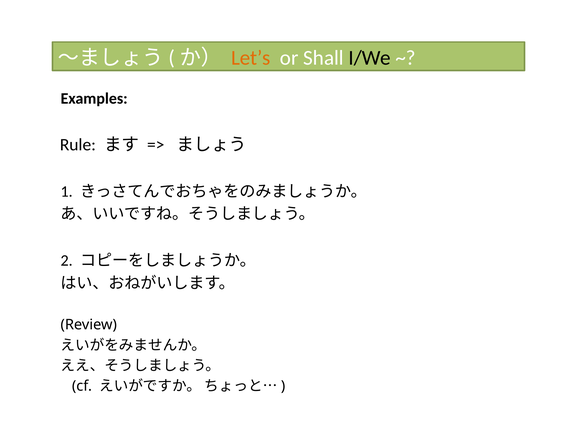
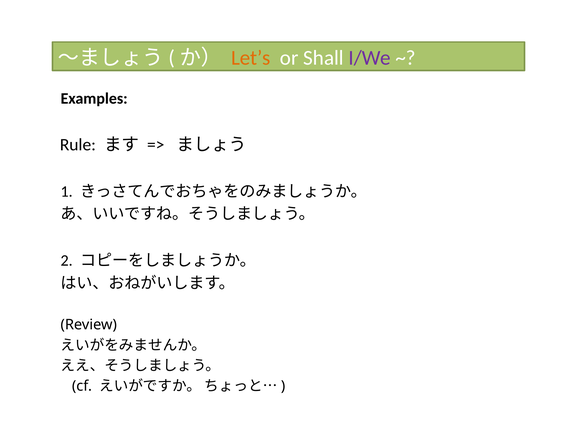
I/We colour: black -> purple (370, 58)
